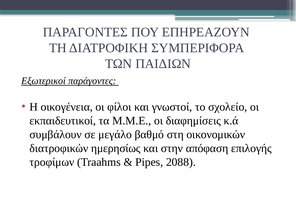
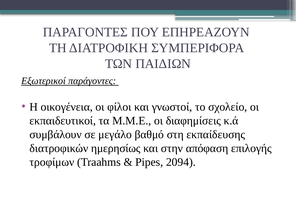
οικονομικών: οικονομικών -> εκπαίδευσης (216, 135)
2088: 2088 -> 2094 (181, 162)
